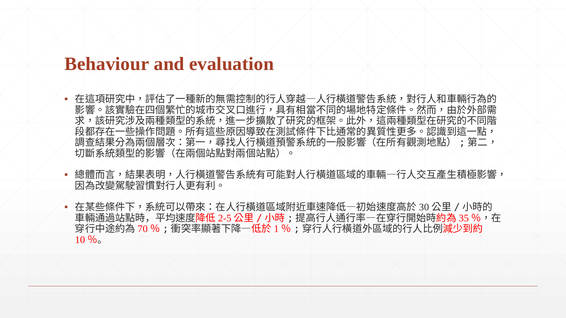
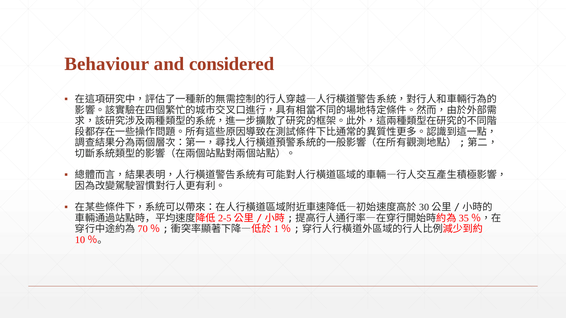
evaluation: evaluation -> considered (232, 64)
